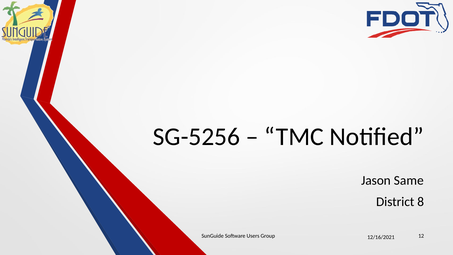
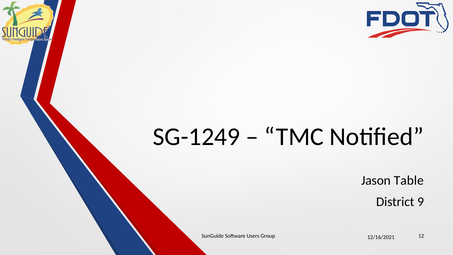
SG-5256: SG-5256 -> SG-1249 (196, 137)
Same: Same -> Table (409, 180)
8: 8 -> 9 (421, 202)
